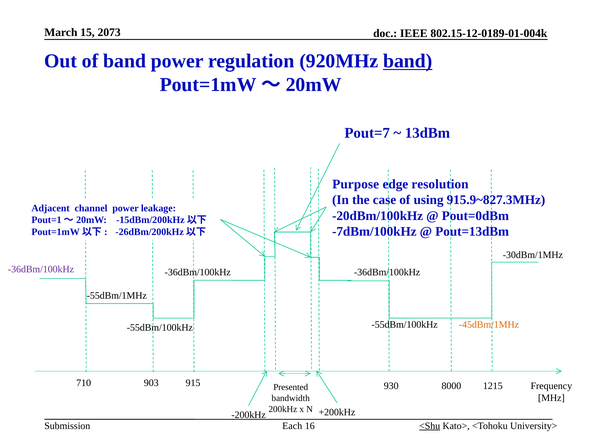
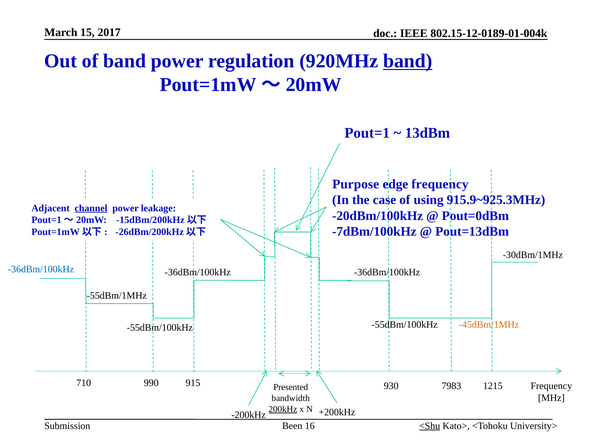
2073: 2073 -> 2017 (109, 32)
Pout=7: Pout=7 -> Pout=1 (367, 133)
edge resolution: resolution -> frequency (440, 184)
915.9~827.3MHz: 915.9~827.3MHz -> 915.9~925.3MHz (496, 200)
channel underline: none -> present (91, 208)
-36dBm/100kHz colour: purple -> blue (41, 269)
903: 903 -> 990 (151, 383)
8000: 8000 -> 7983 (451, 386)
200kHz underline: none -> present (283, 409)
Each: Each -> Been (292, 426)
